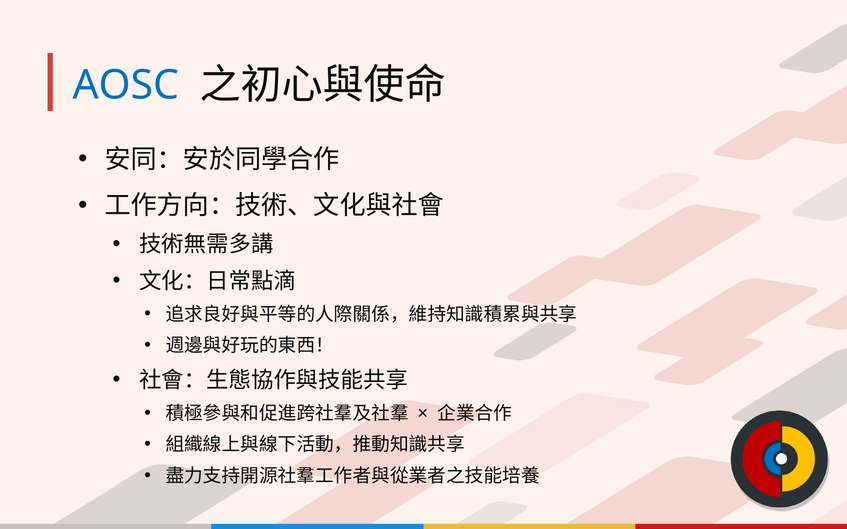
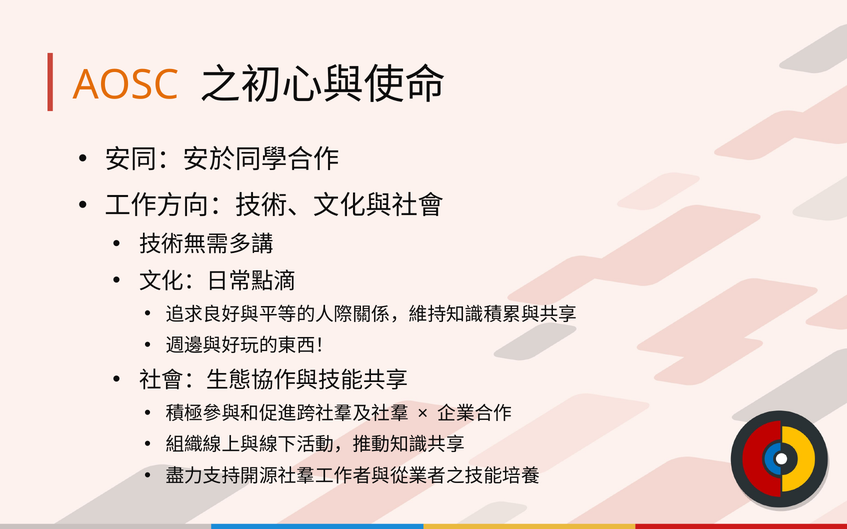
AOSC colour: blue -> orange (126, 85)
